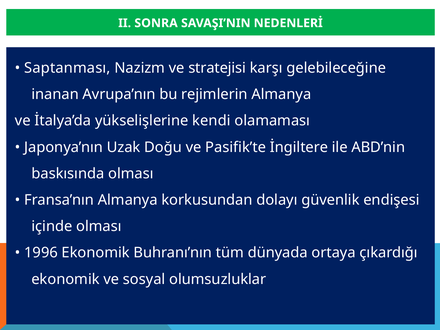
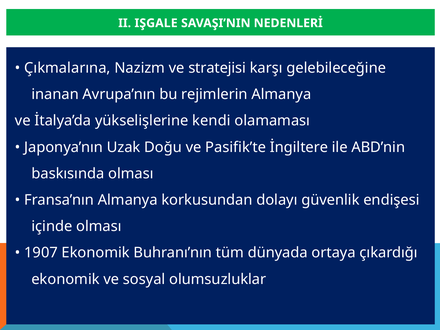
SONRA: SONRA -> IŞGALE (156, 23)
Saptanması: Saptanması -> Çıkmalarına (67, 68)
1996: 1996 -> 1907 (41, 253)
